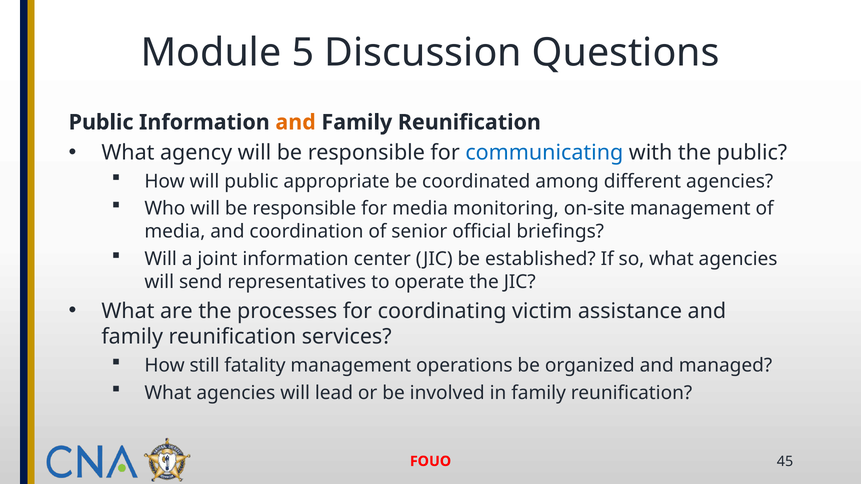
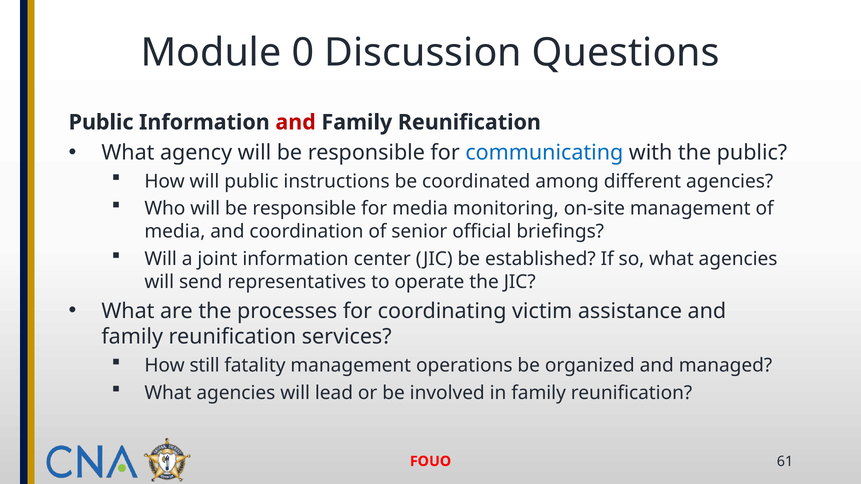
5: 5 -> 0 (303, 53)
and colour: orange -> red (296, 122)
appropriate: appropriate -> instructions (337, 181)
45: 45 -> 61 (785, 462)
